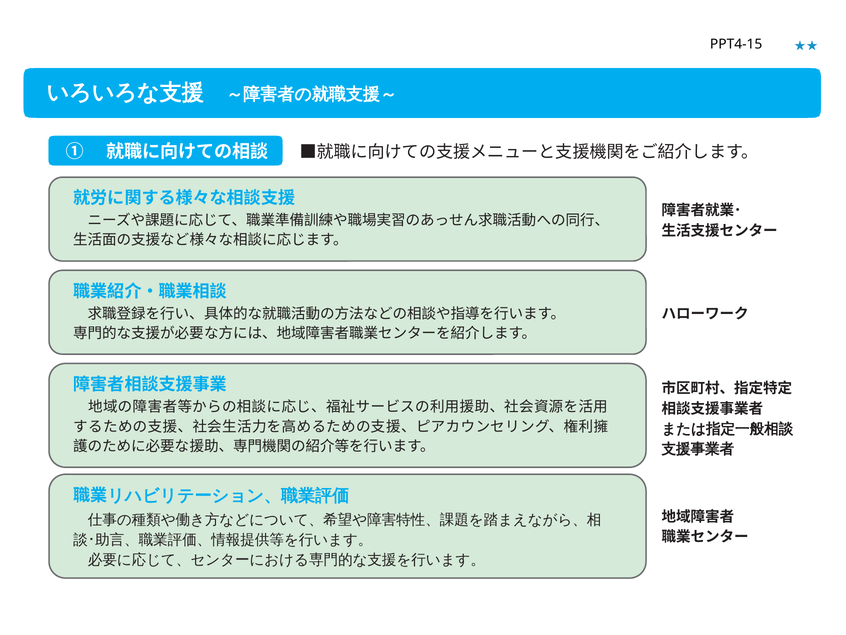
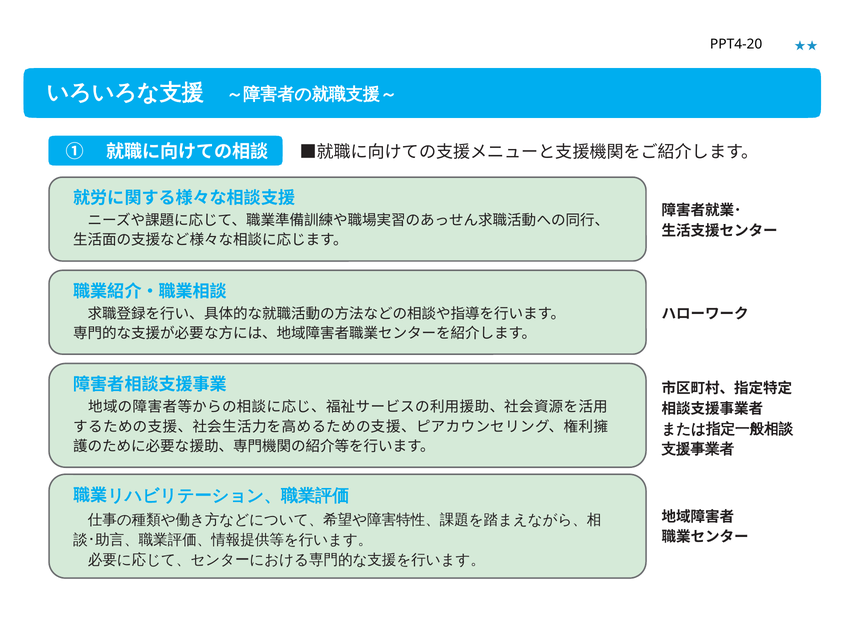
PPT4-15: PPT4-15 -> PPT4-20 (736, 44)
